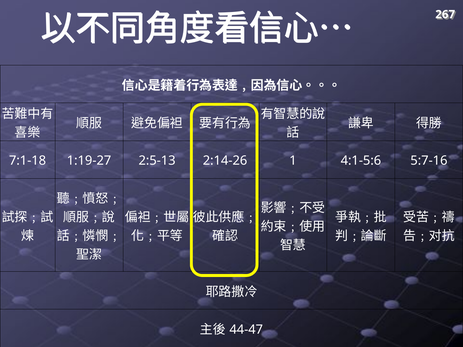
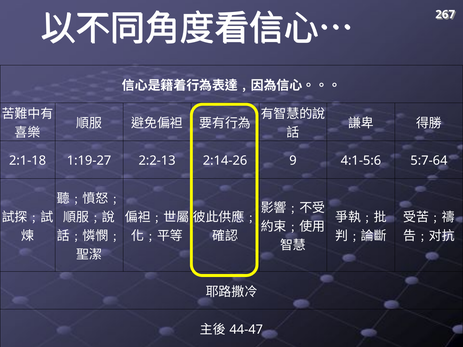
7:1-18: 7:1-18 -> 2:1-18 (28, 161)
2:5-13: 2:5-13 -> 2:2-13 (157, 161)
1: 1 -> 9 (293, 161)
5:7-16: 5:7-16 -> 5:7-64 (429, 161)
